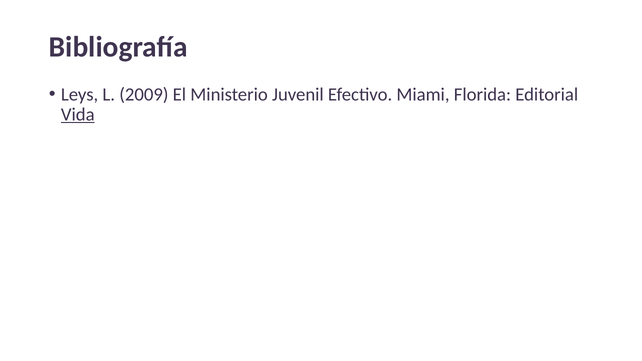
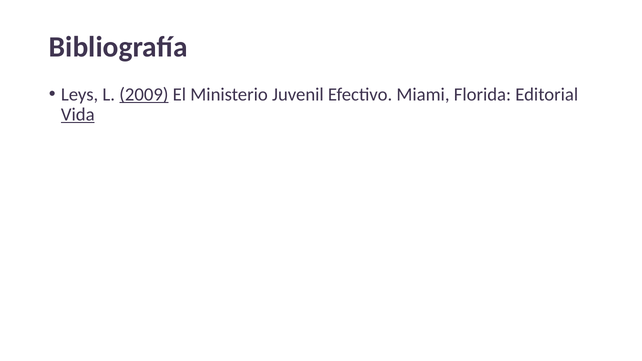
2009 underline: none -> present (144, 94)
